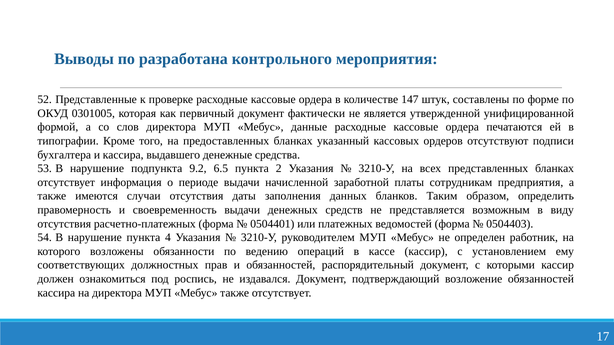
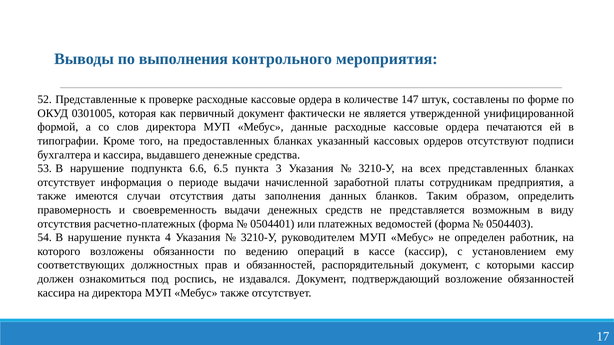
разработана: разработана -> выполнения (183, 59)
9.2: 9.2 -> 6.6 (198, 169)
2: 2 -> 3 (279, 169)
